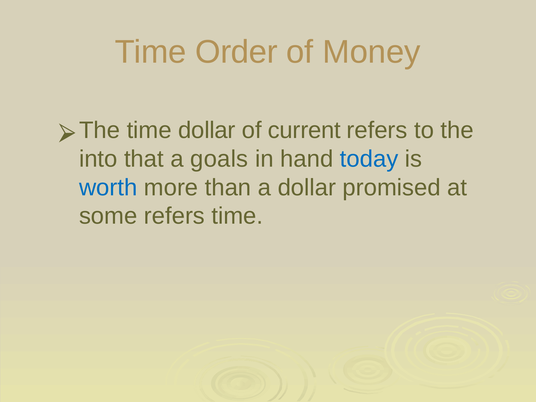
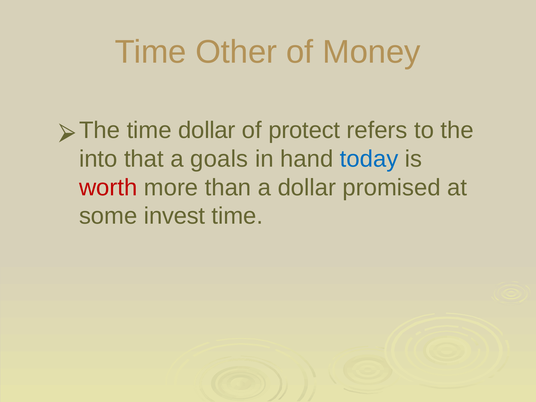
Order: Order -> Other (236, 52)
current: current -> protect (304, 130)
worth colour: blue -> red (108, 188)
some refers: refers -> invest (175, 216)
